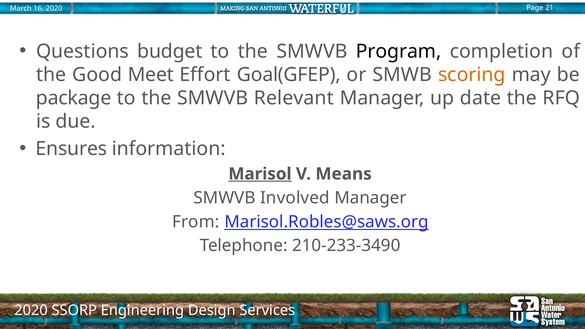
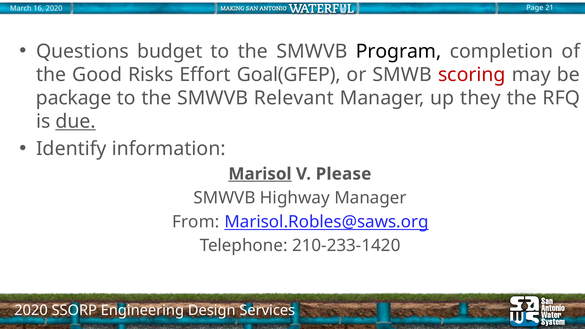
Meet: Meet -> Risks (151, 75)
scoring colour: orange -> red (472, 75)
date: date -> they (480, 98)
due underline: none -> present (76, 121)
Ensures: Ensures -> Identify (71, 149)
Means: Means -> Please (344, 174)
Involved: Involved -> Highway (295, 198)
210-233-3490: 210-233-3490 -> 210-233-1420 (346, 246)
